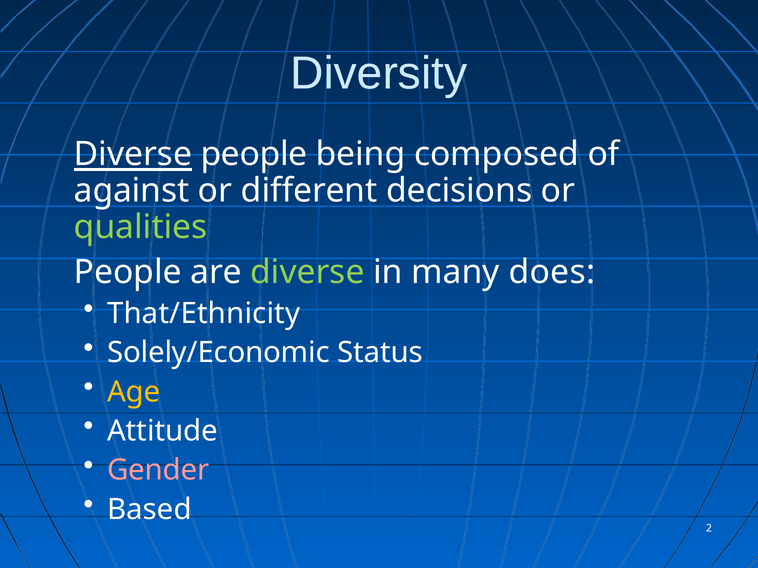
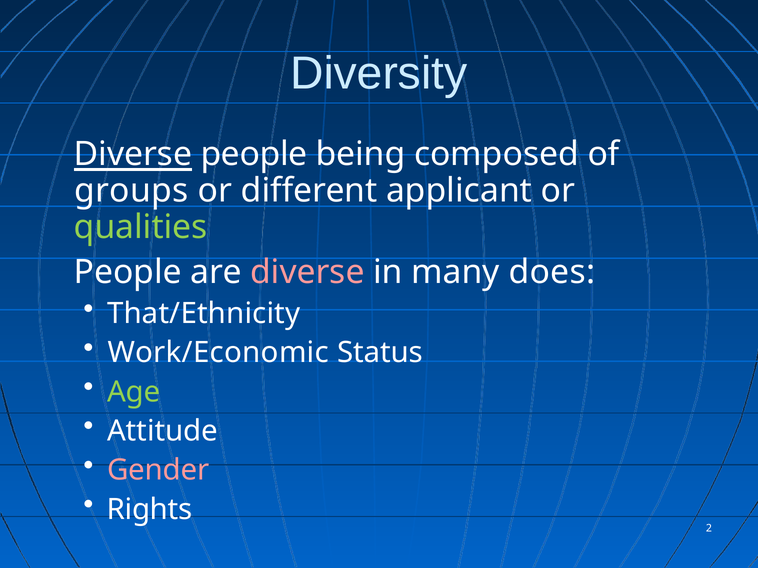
against: against -> groups (131, 191)
decisions: decisions -> applicant (459, 191)
diverse colour: light green -> pink (307, 272)
Solely/Economic: Solely/Economic -> Work/Economic (218, 353)
Age colour: yellow -> light green (134, 392)
Based: Based -> Rights (150, 510)
